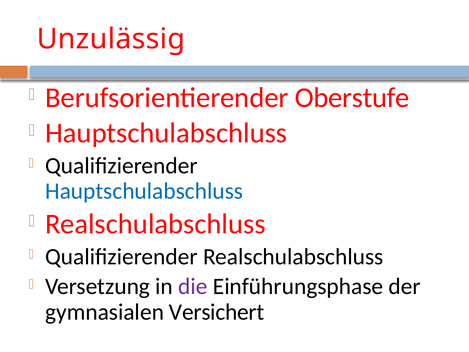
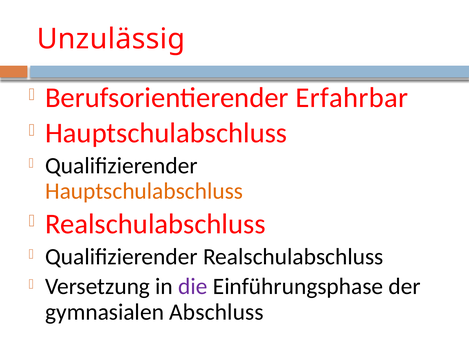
Oberstufe: Oberstufe -> Erfahrbar (352, 98)
Hauptschulabschluss colour: blue -> orange (144, 191)
Versichert: Versichert -> Abschluss (216, 312)
